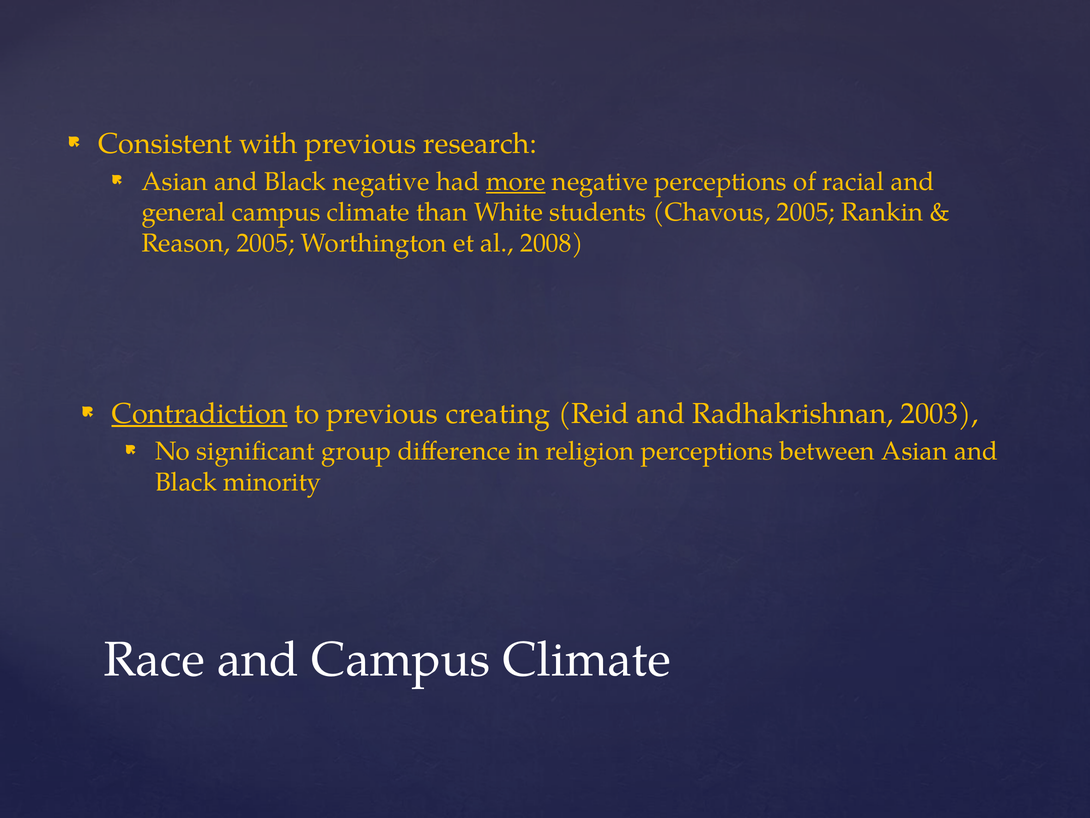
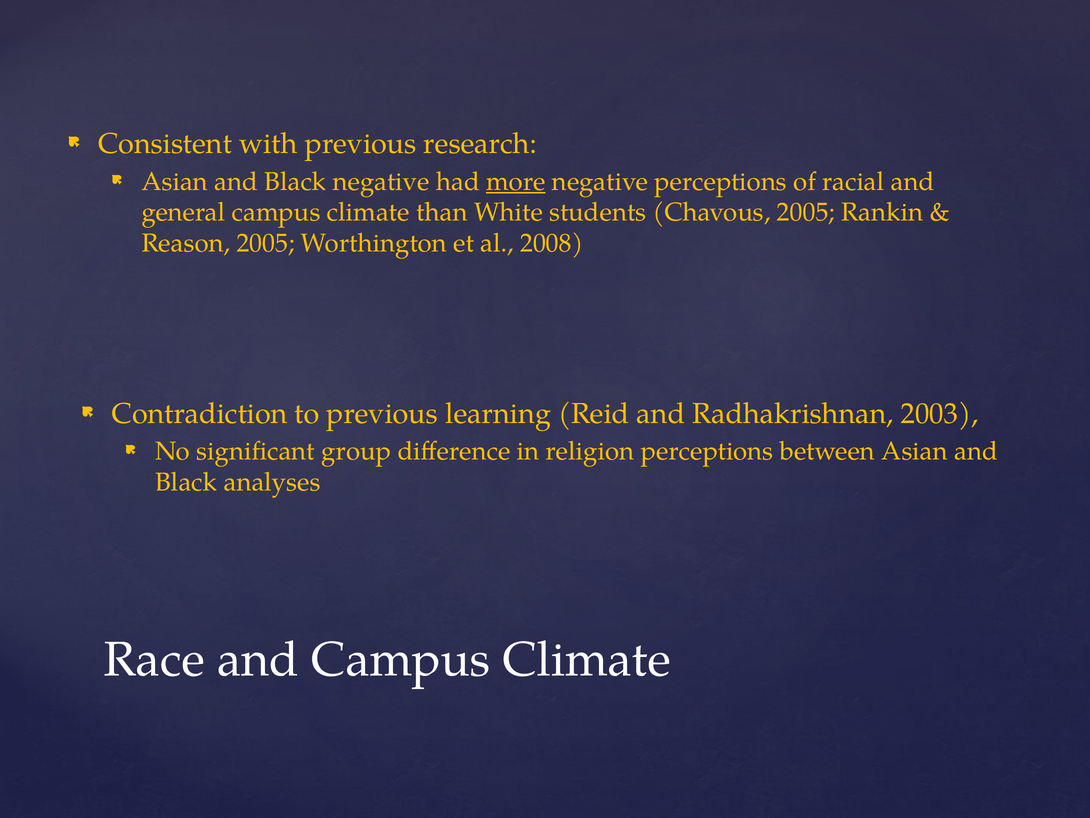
Contradiction underline: present -> none (200, 413)
creating: creating -> learning (498, 413)
minority: minority -> analyses (272, 482)
